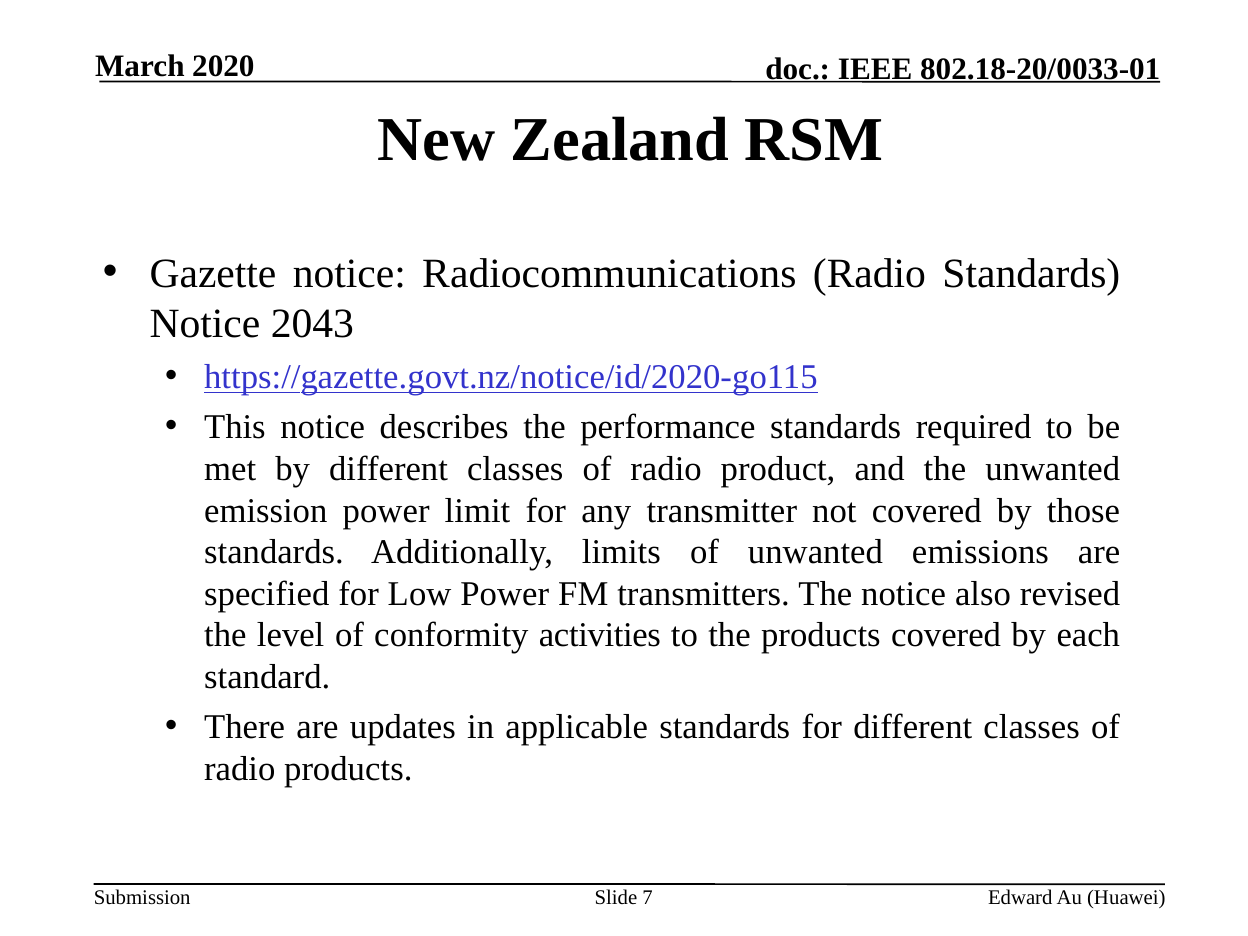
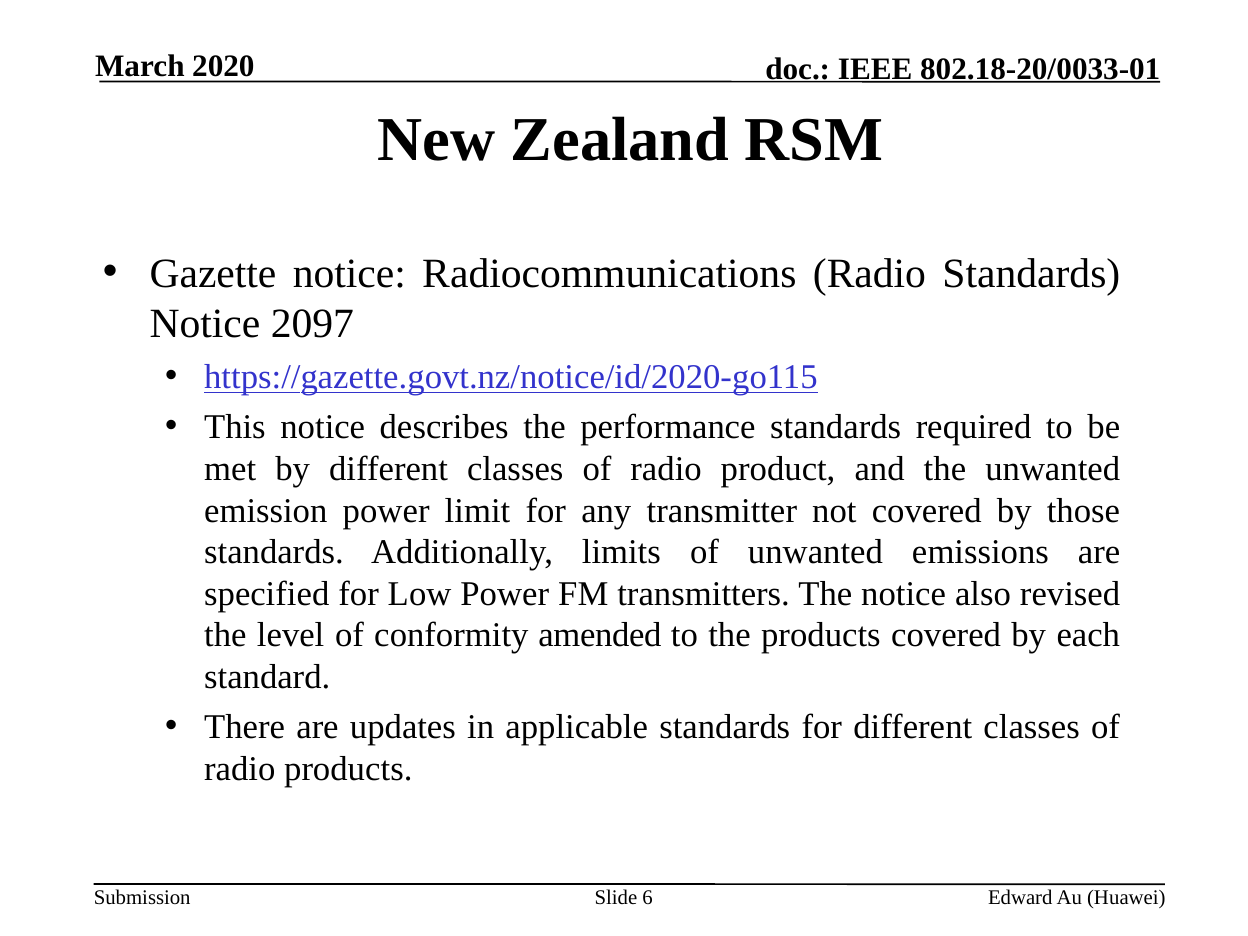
2043: 2043 -> 2097 (312, 323)
activities: activities -> amended (600, 636)
7: 7 -> 6 (648, 898)
